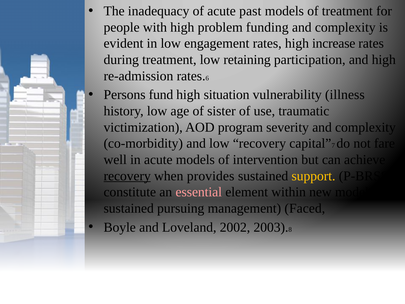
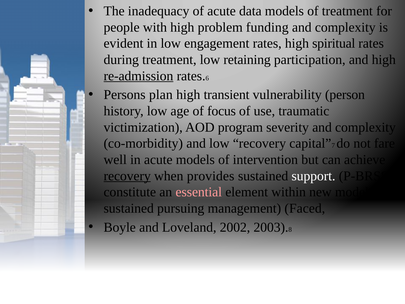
past: past -> data (250, 11)
increase: increase -> spiritual (334, 43)
re-admission underline: none -> present (138, 76)
fund: fund -> plan (161, 95)
situation: situation -> transient (227, 95)
illness: illness -> person (345, 95)
sister: sister -> focus (222, 111)
support colour: yellow -> white (314, 176)
